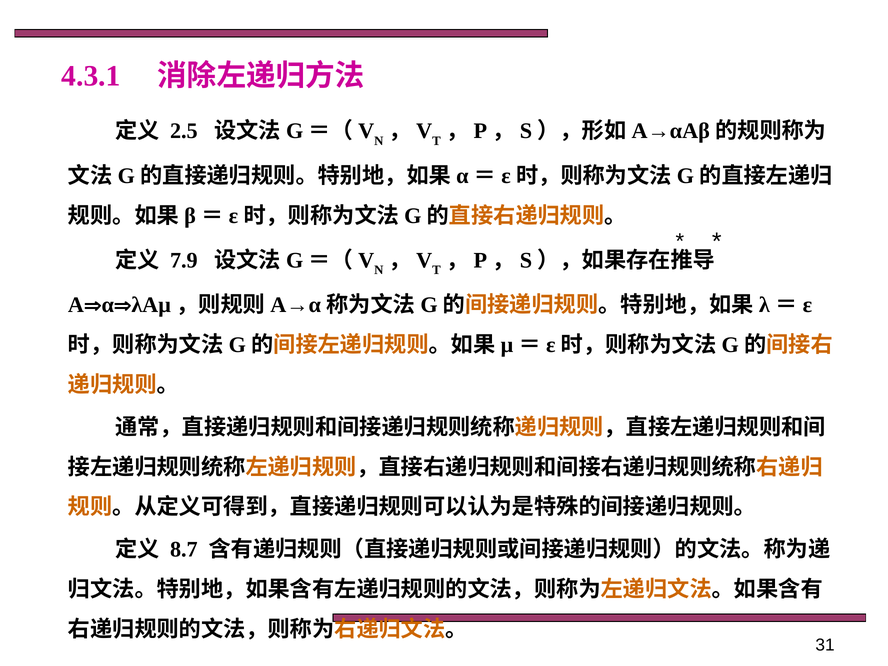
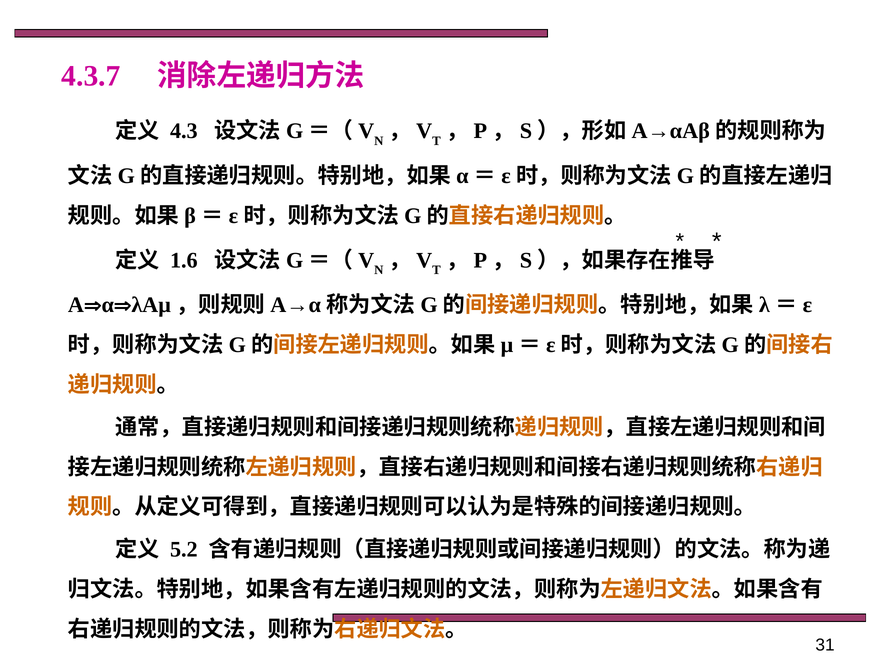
4.3.1: 4.3.1 -> 4.3.7 (91, 76)
2.5: 2.5 -> 4.3 (184, 131)
7.9: 7.9 -> 1.6 (184, 260)
8.7: 8.7 -> 5.2 (184, 549)
